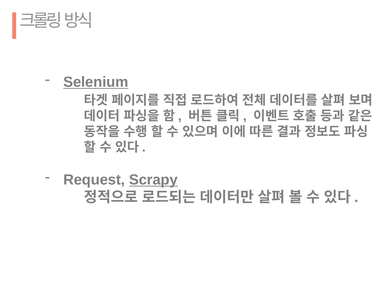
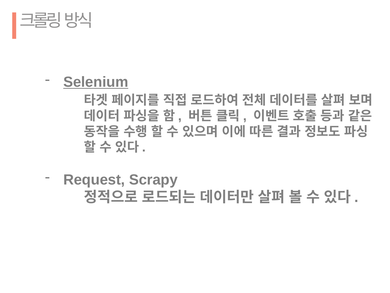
Scrapy underline: present -> none (153, 179)
